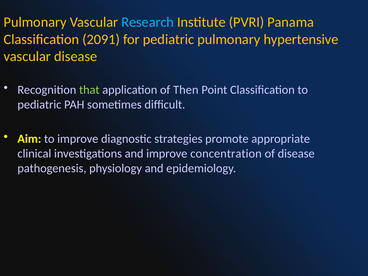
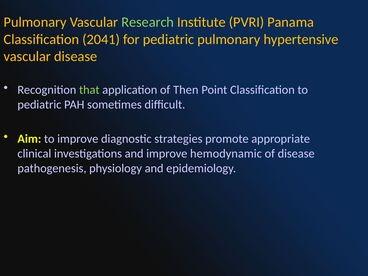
Research colour: light blue -> light green (148, 22)
2091: 2091 -> 2041 (101, 39)
concentration: concentration -> hemodynamic (226, 154)
